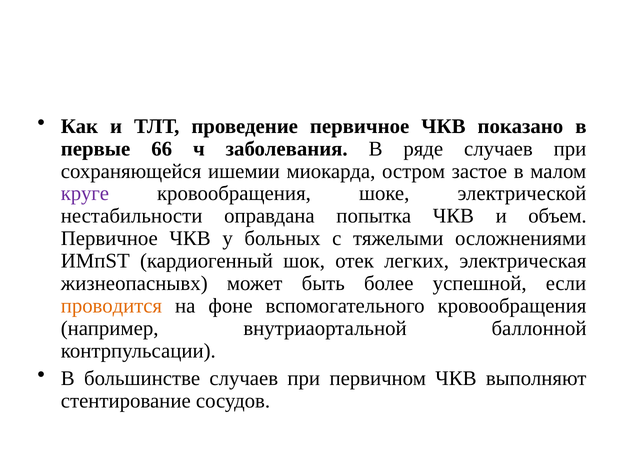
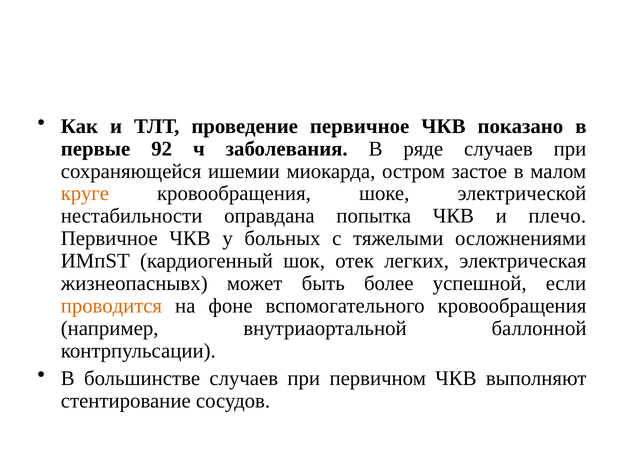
66: 66 -> 92 (162, 149)
круге colour: purple -> orange (85, 194)
объем: объем -> плечо (557, 216)
